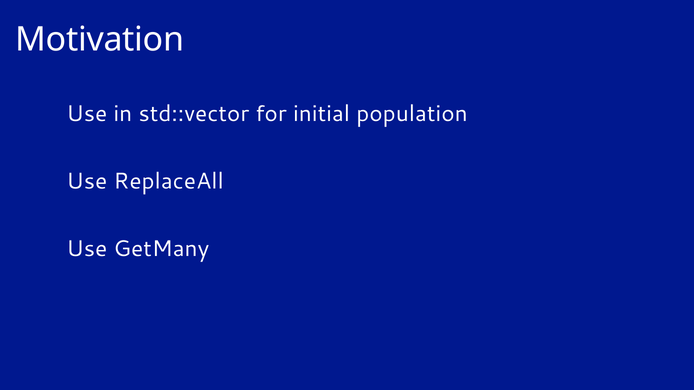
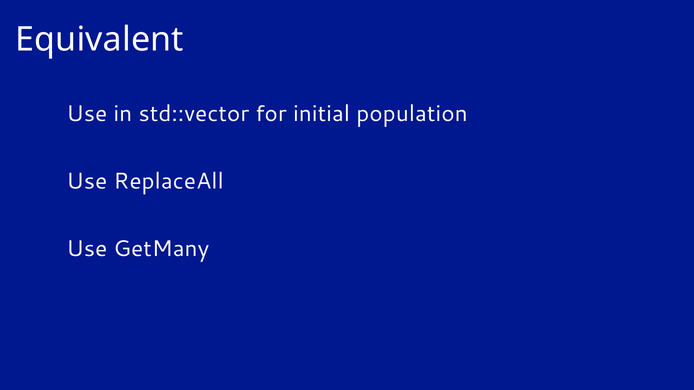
Motivation: Motivation -> Equivalent (100, 39)
